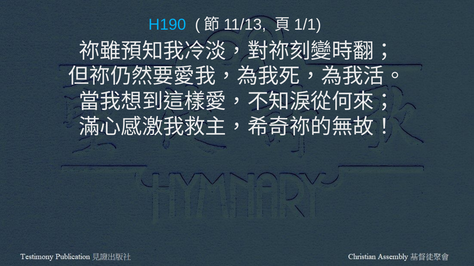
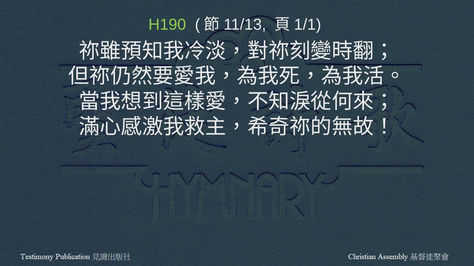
H190 colour: light blue -> light green (167, 25)
